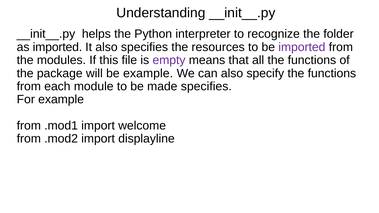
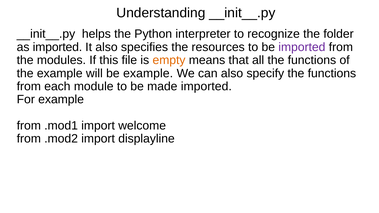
empty colour: purple -> orange (169, 60)
the package: package -> example (60, 73)
made specifies: specifies -> imported (206, 86)
